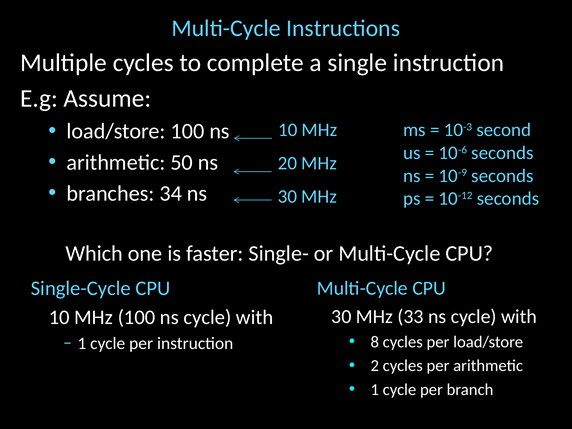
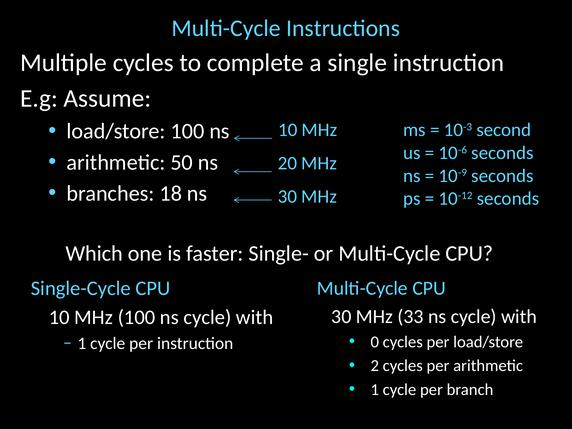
34: 34 -> 18 (171, 193)
8: 8 -> 0 (375, 342)
